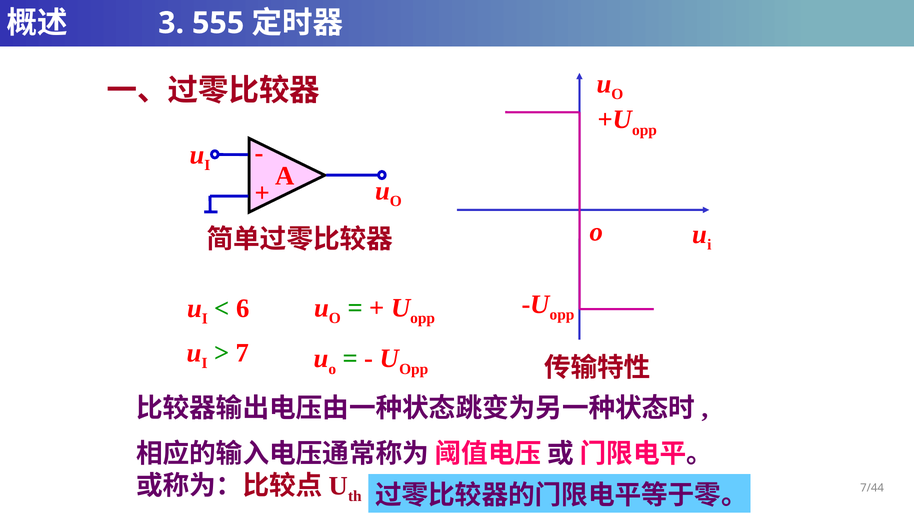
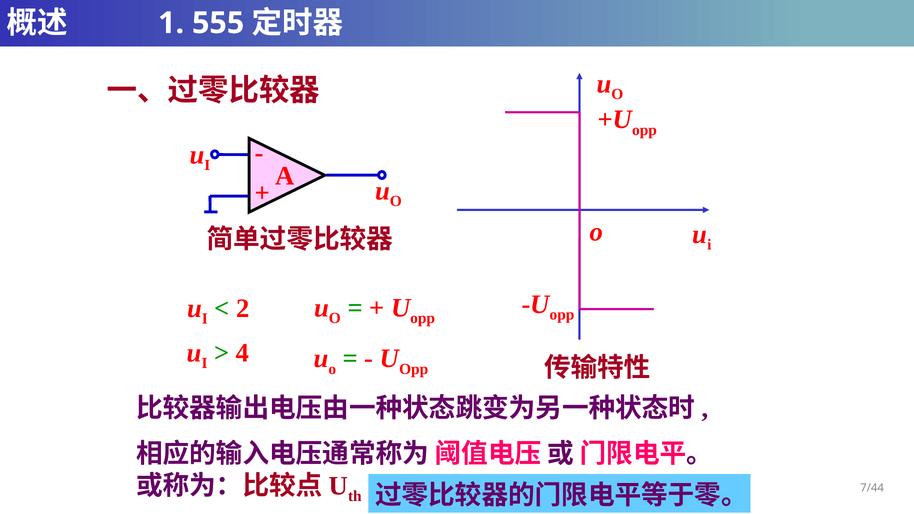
3: 3 -> 1 (171, 23)
6: 6 -> 2 (243, 308)
7: 7 -> 4 (242, 353)
